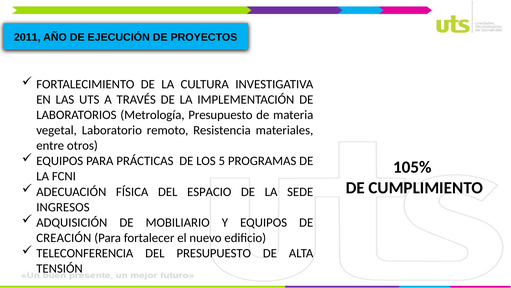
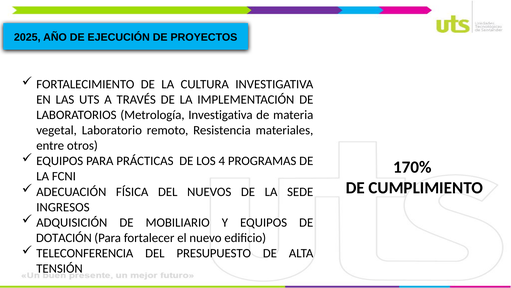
2011: 2011 -> 2025 (27, 37)
Metrología Presupuesto: Presupuesto -> Investigativa (220, 115)
5: 5 -> 4 (222, 161)
105%: 105% -> 170% (412, 167)
ESPACIO: ESPACIO -> NUEVOS (209, 191)
CREACIÓN: CREACIÓN -> DOTACIÓN (64, 237)
